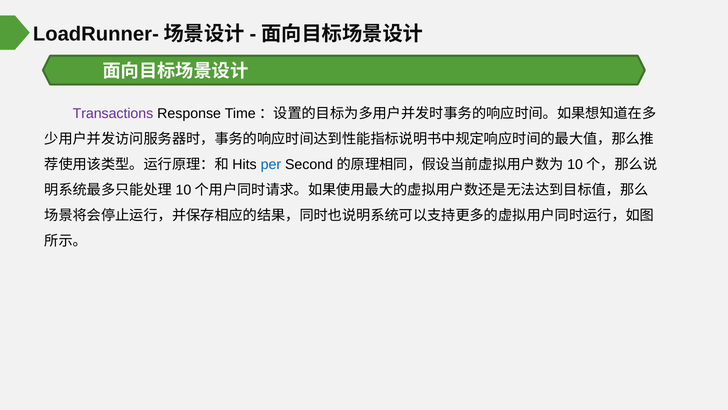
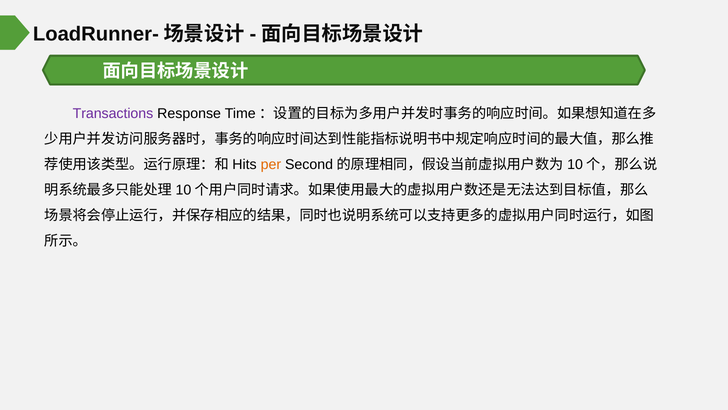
per colour: blue -> orange (271, 164)
